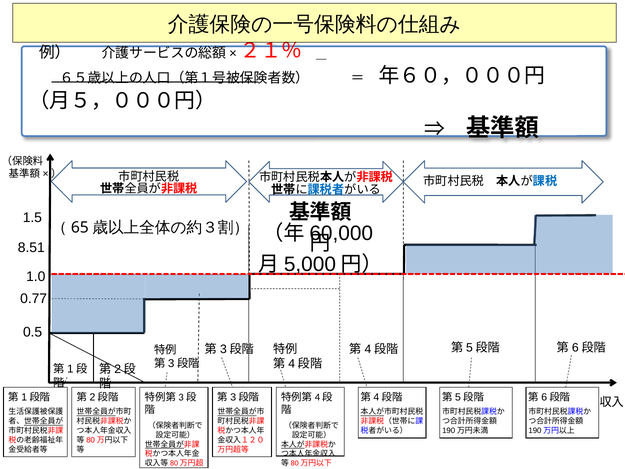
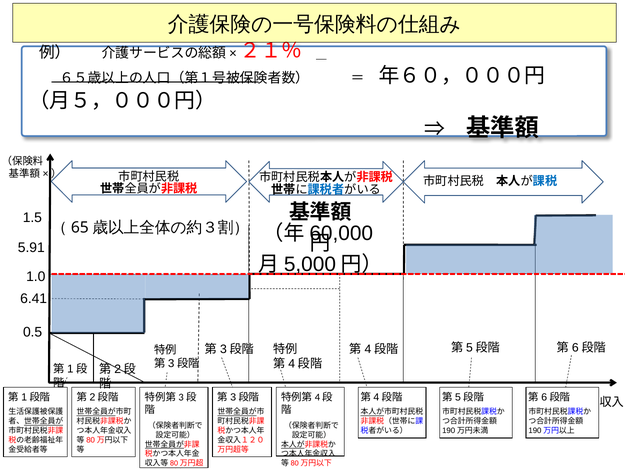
8.51: 8.51 -> 5.91 (31, 247)
0.77: 0.77 -> 6.41 (34, 299)
